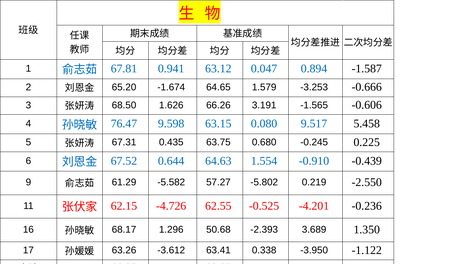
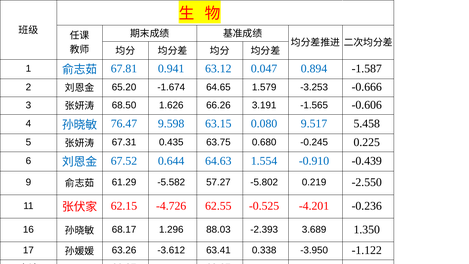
50.68: 50.68 -> 88.03 (218, 229)
